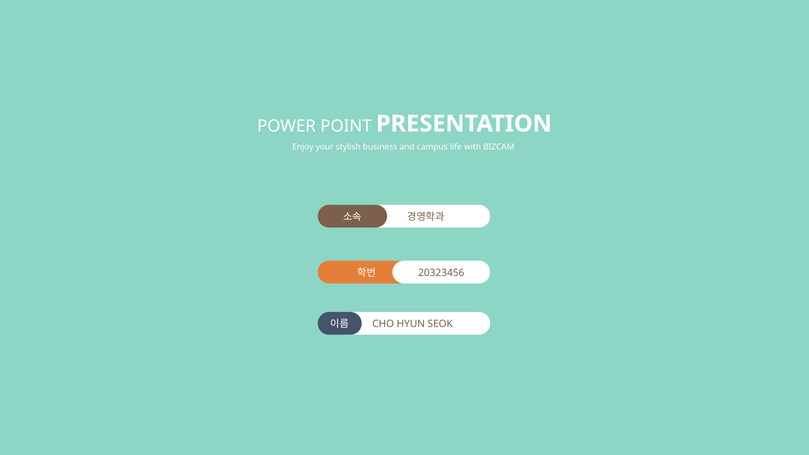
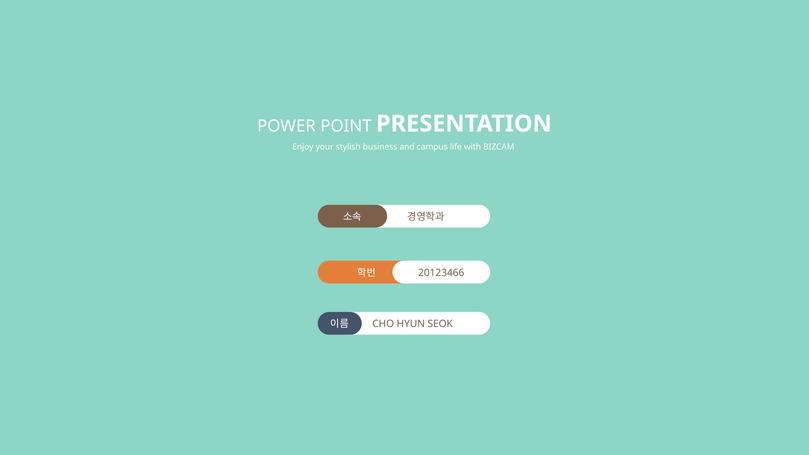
20323456: 20323456 -> 20123466 (441, 273)
